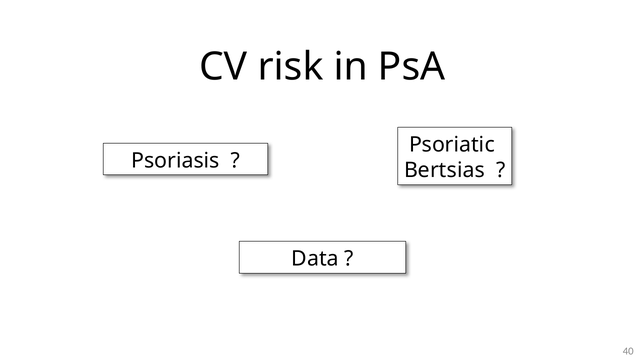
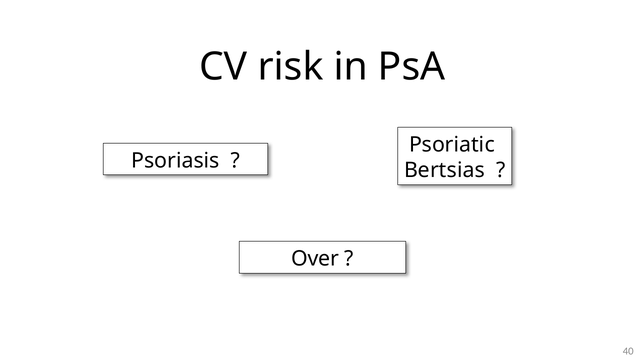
Data: Data -> Over (315, 259)
